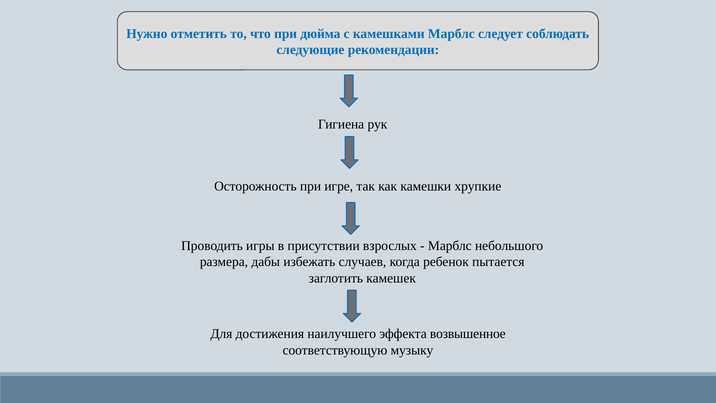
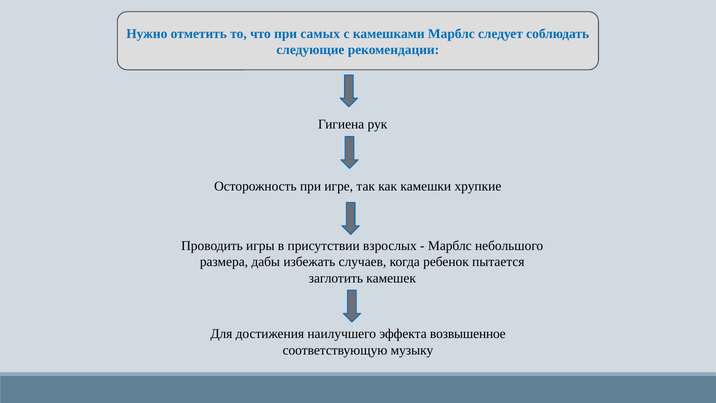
дюйма: дюйма -> самых (320, 34)
